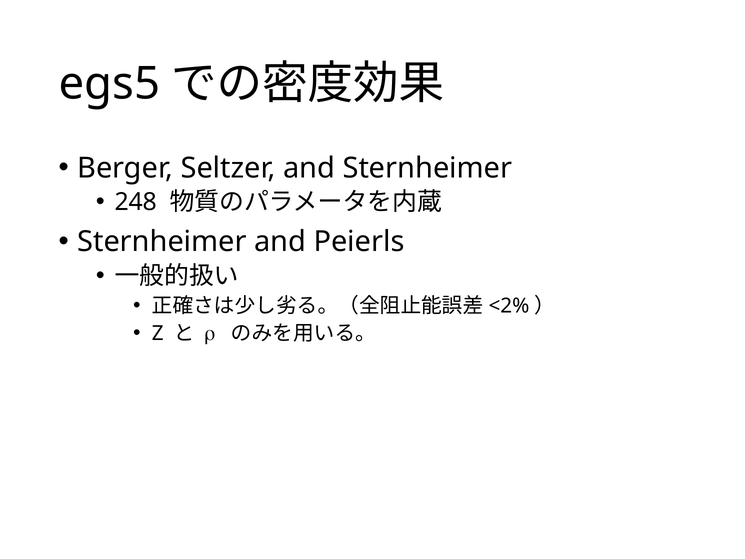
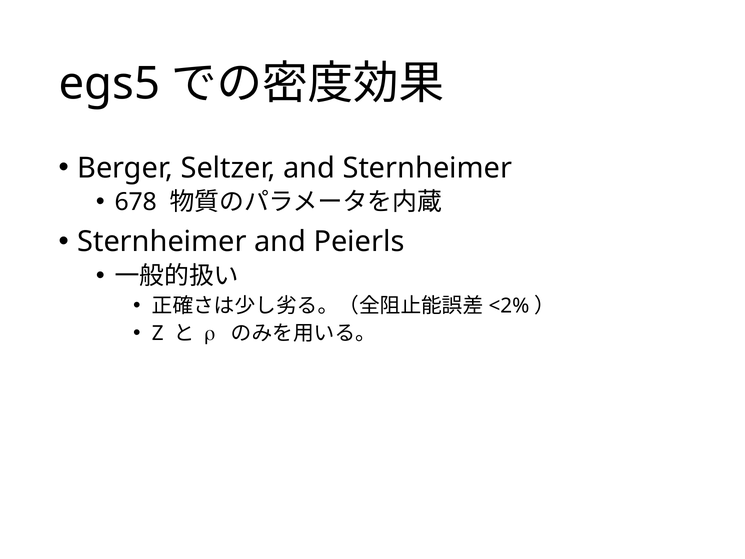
248: 248 -> 678 (136, 202)
